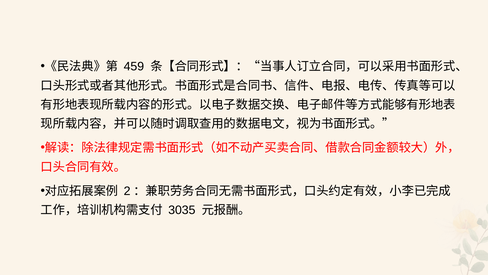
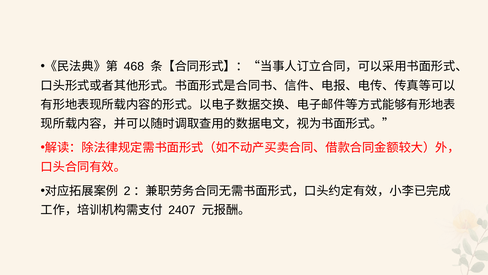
459: 459 -> 468 (134, 66)
3035: 3035 -> 2407 (182, 210)
